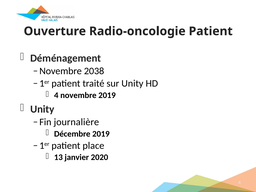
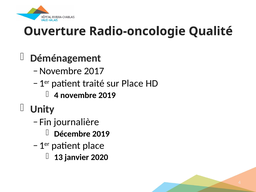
Radio-oncologie Patient: Patient -> Qualité (211, 31)
2038: 2038 -> 2017 (94, 71)
sur Unity: Unity -> Place (132, 83)
